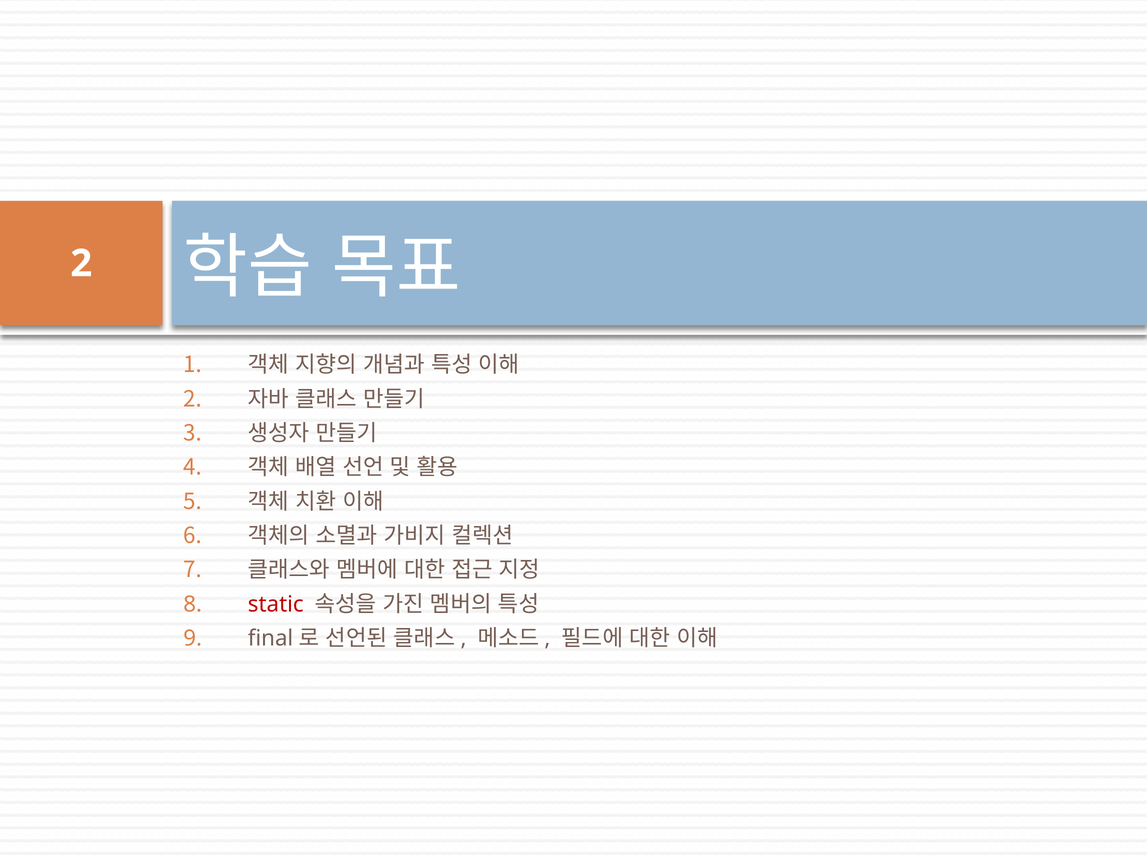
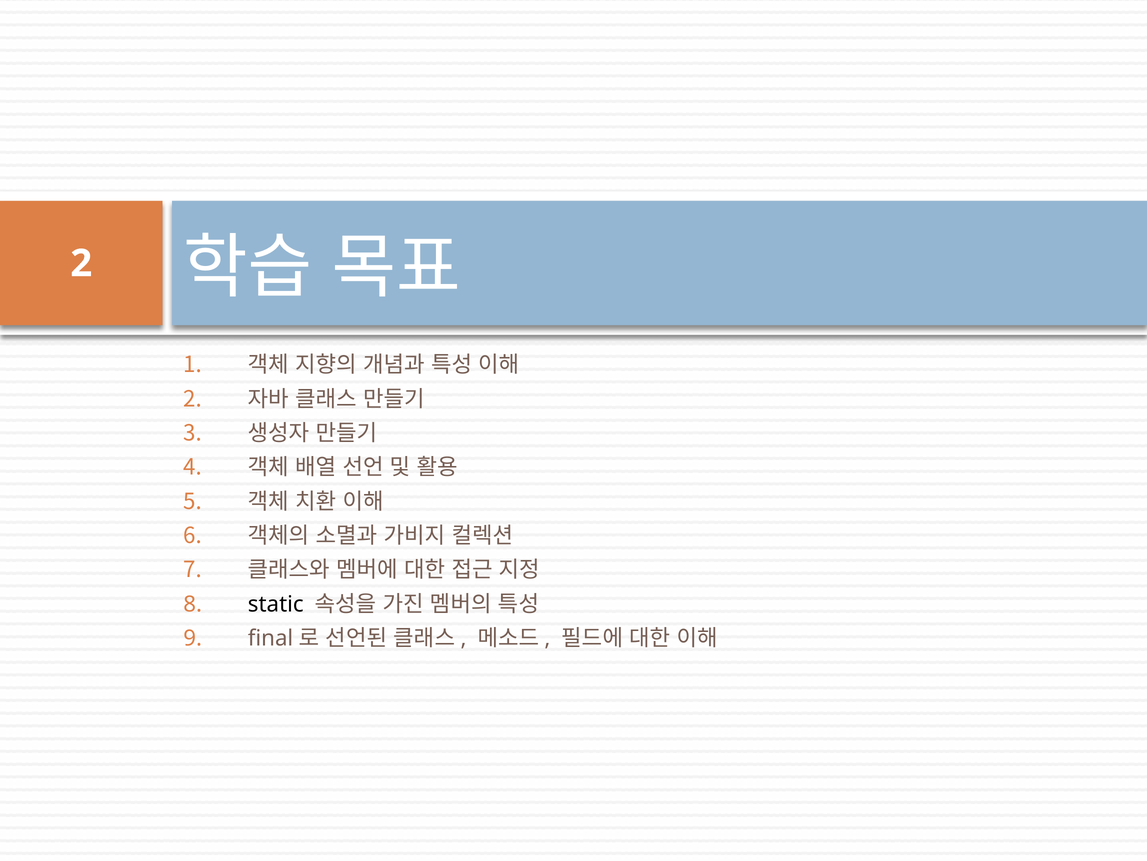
static colour: red -> black (276, 604)
